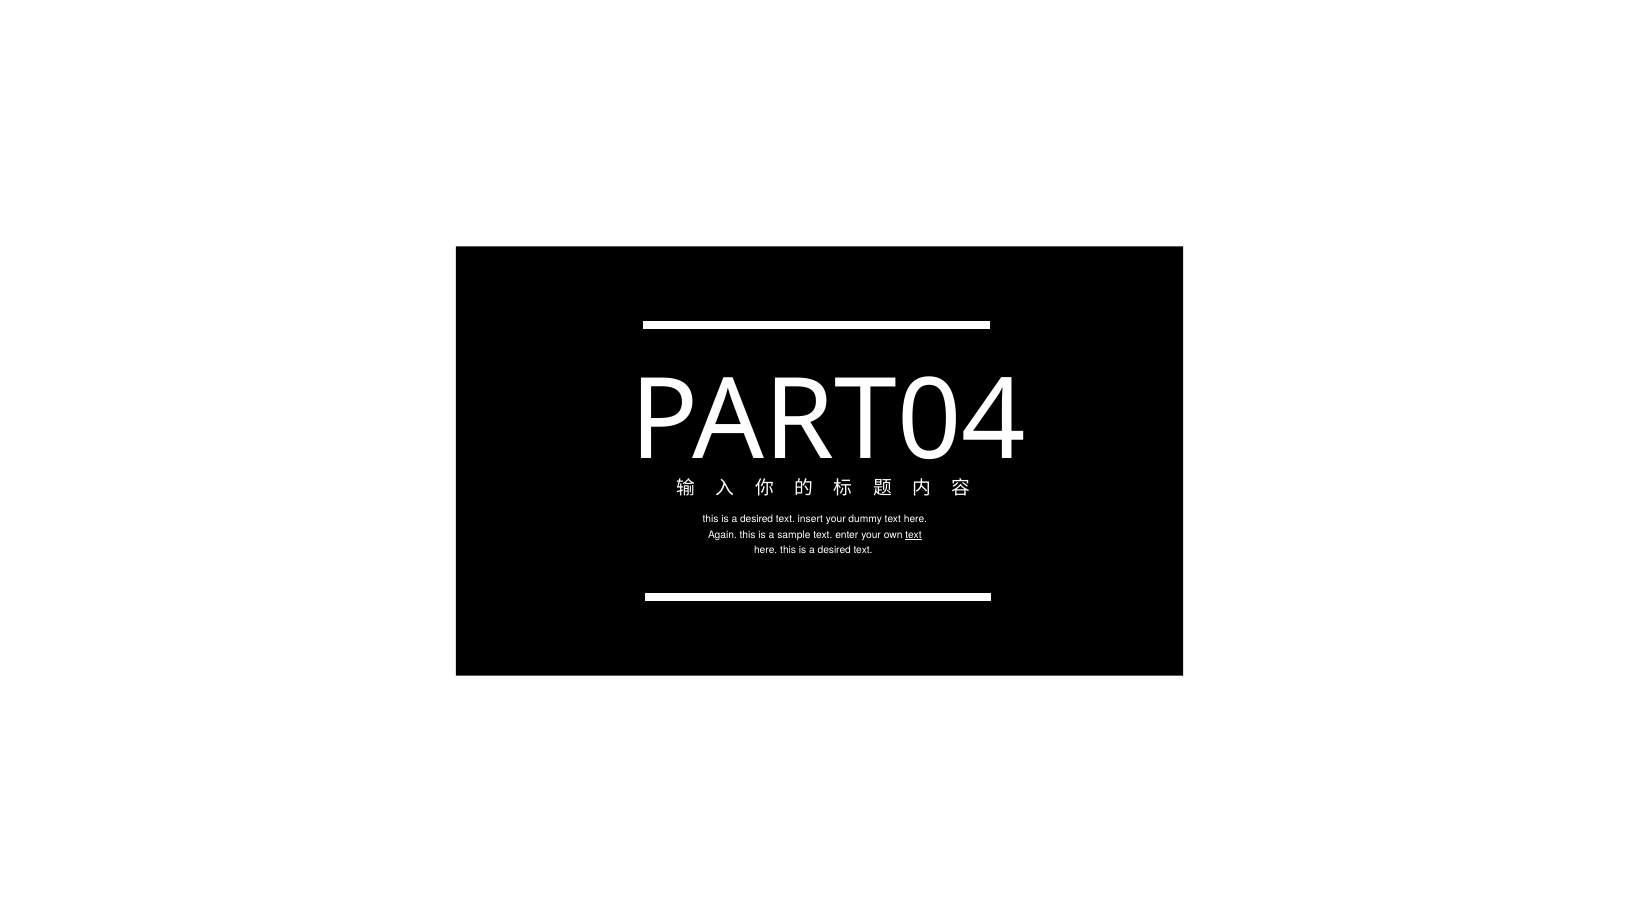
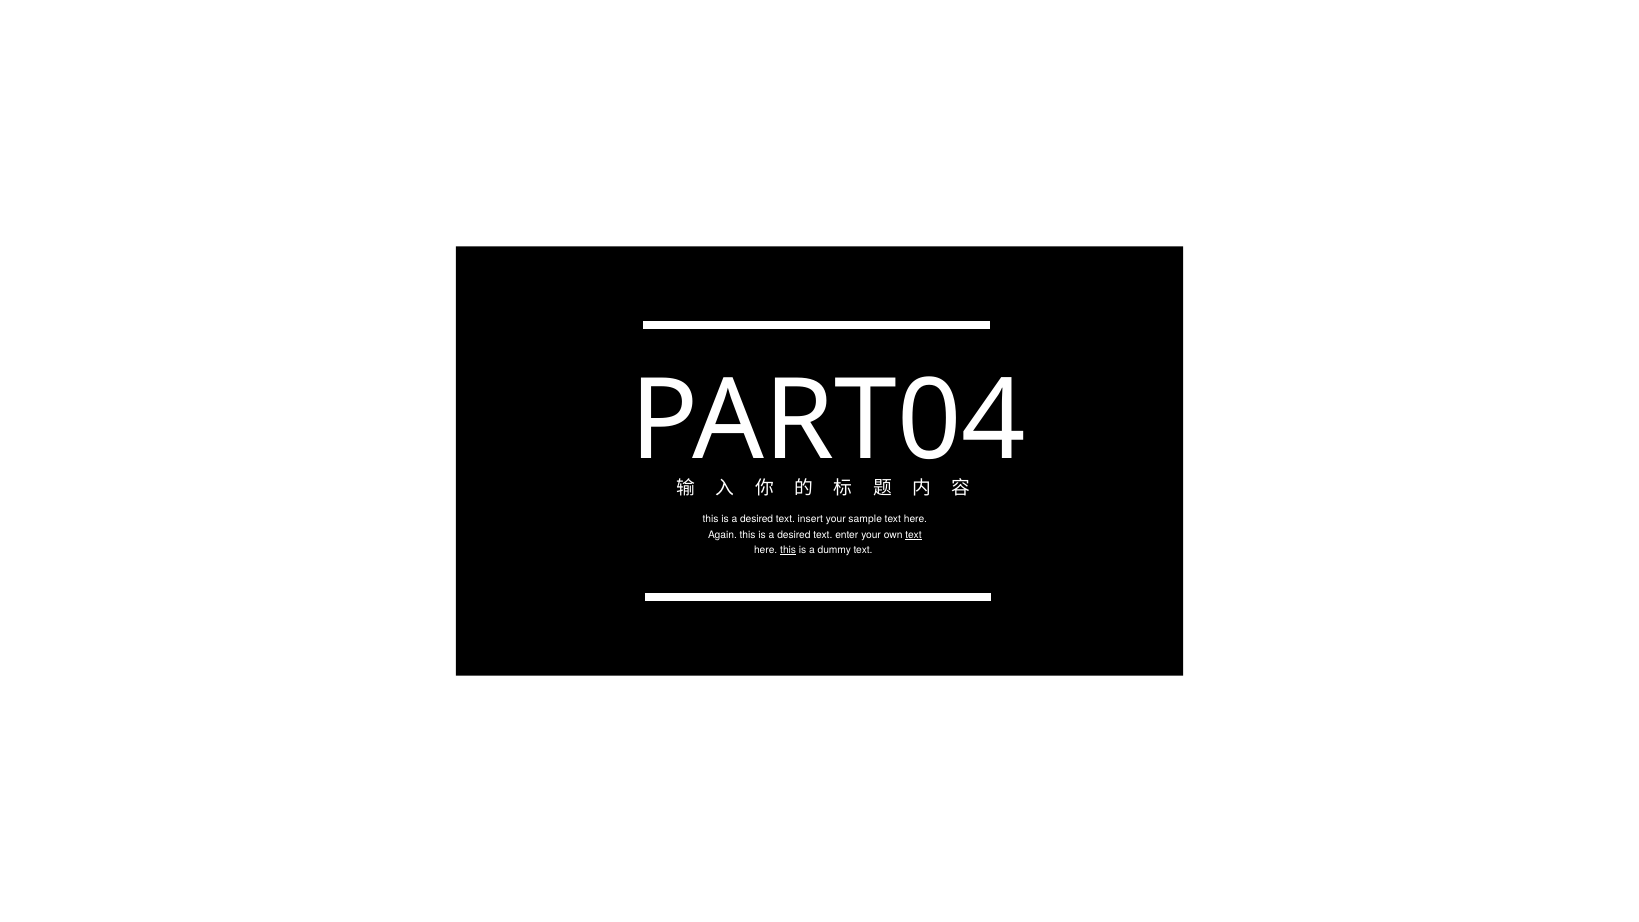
dummy: dummy -> sample (865, 519)
sample: sample -> desired (794, 535)
this underline: none -> present (788, 550)
desired: desired -> dummy (834, 550)
